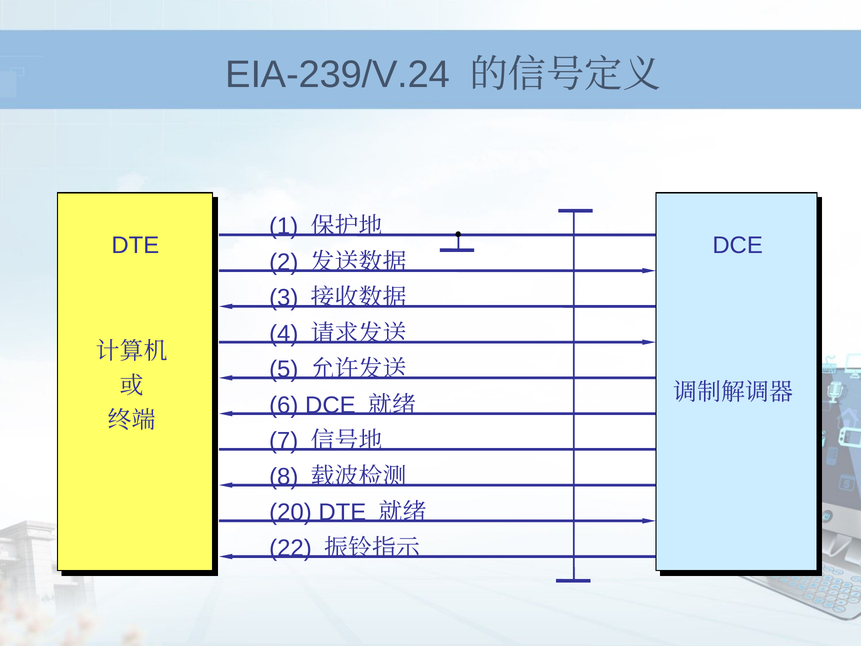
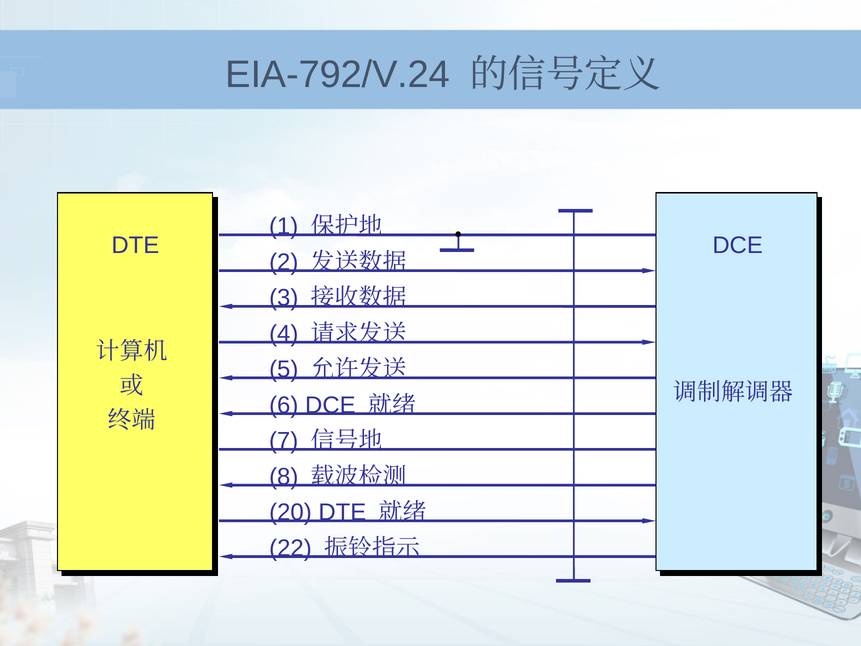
EIA-239/V.24: EIA-239/V.24 -> EIA-792/V.24 (338, 74)
